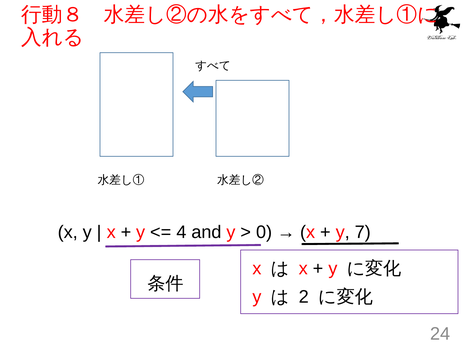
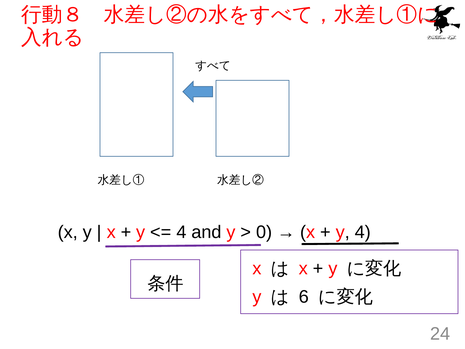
y 7: 7 -> 4 (363, 232)
2: 2 -> 6 (304, 297)
